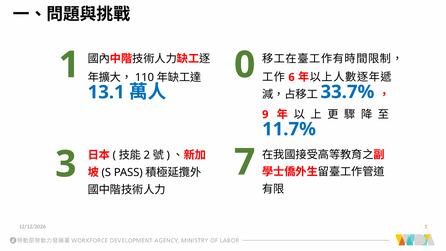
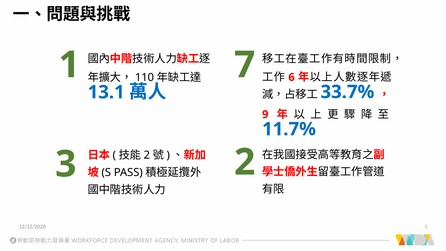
0: 0 -> 7 (245, 65)
3 7: 7 -> 2 (245, 162)
